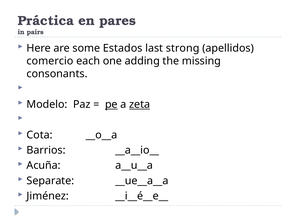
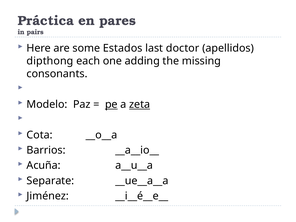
strong: strong -> doctor (183, 48)
comercio: comercio -> dipthong (50, 61)
